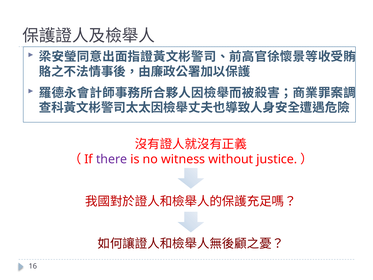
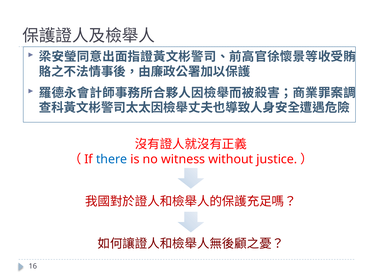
there colour: purple -> blue (112, 159)
